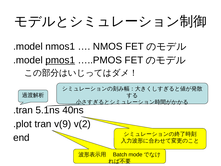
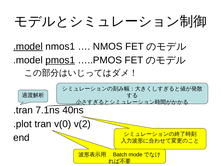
.model underline: none -> present (28, 46)
5.1ns: 5.1ns -> 7.1ns (48, 110)
v(9: v(9 -> v(0 (63, 124)
